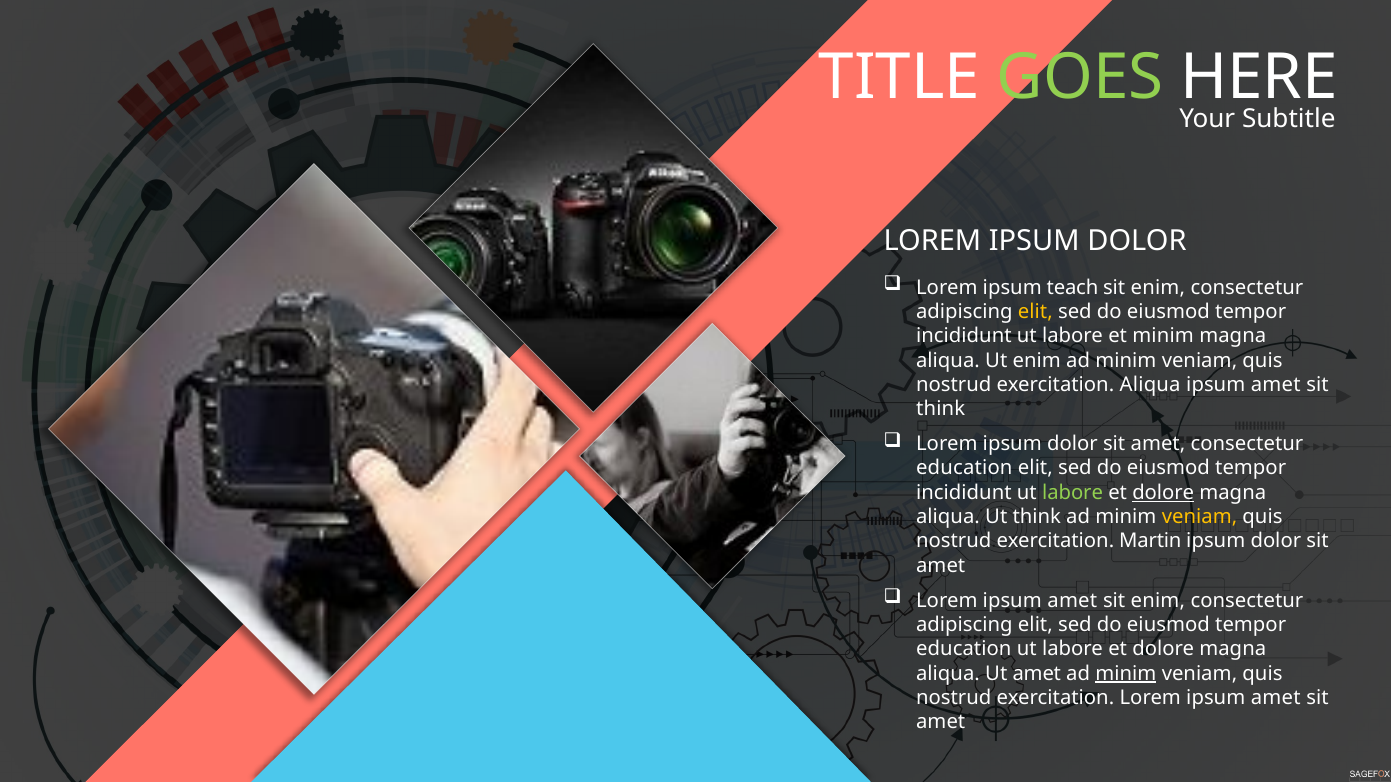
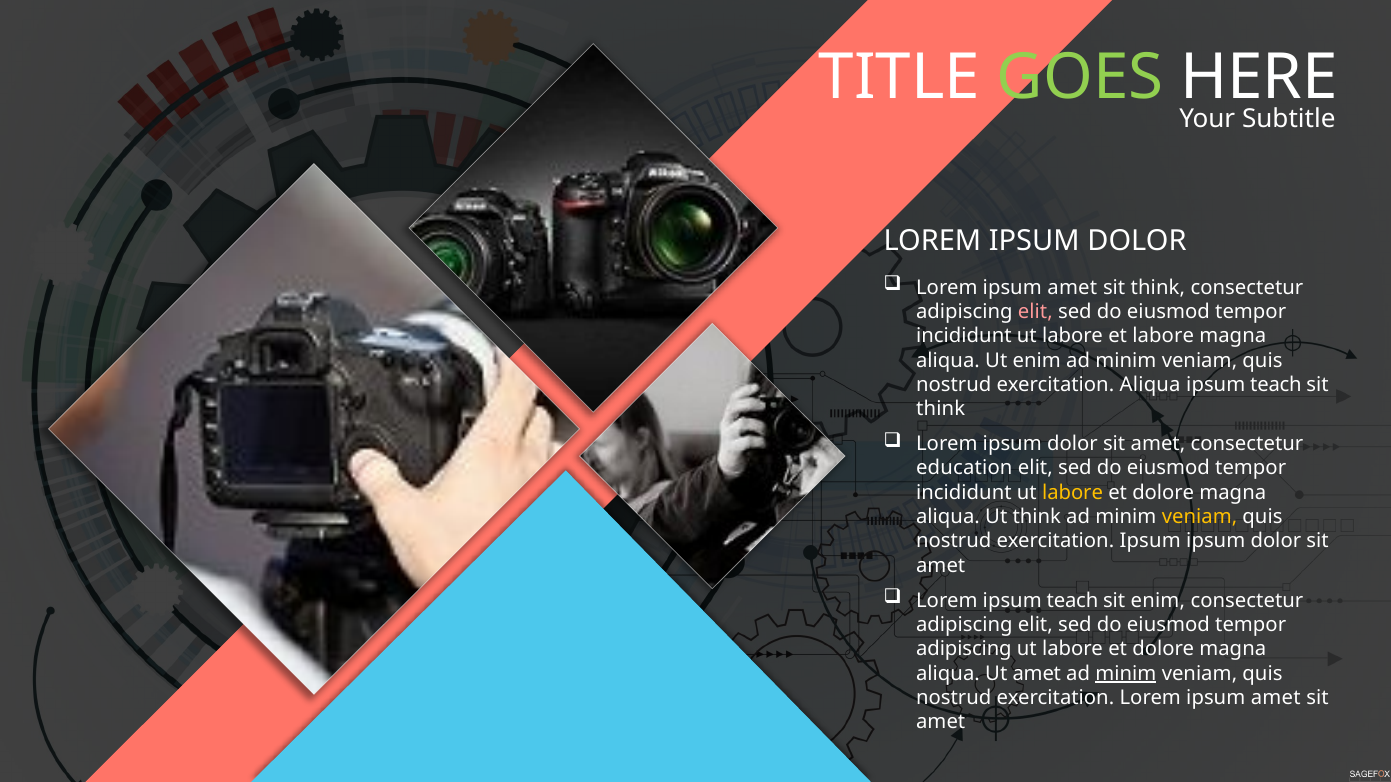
teach: teach -> amet (1072, 288)
enim: enim -> think (1158, 288)
elit colour: yellow -> pink (1035, 312)
et minim: minim -> labore (1163, 336)
amet: amet -> teach (1276, 385)
labore colour: light green -> yellow (1073, 493)
dolore underline: present -> none (1163, 493)
exercitation Martin: Martin -> Ipsum (1150, 542)
amet: amet -> teach (1073, 601)
education: education -> adipiscing (964, 649)
